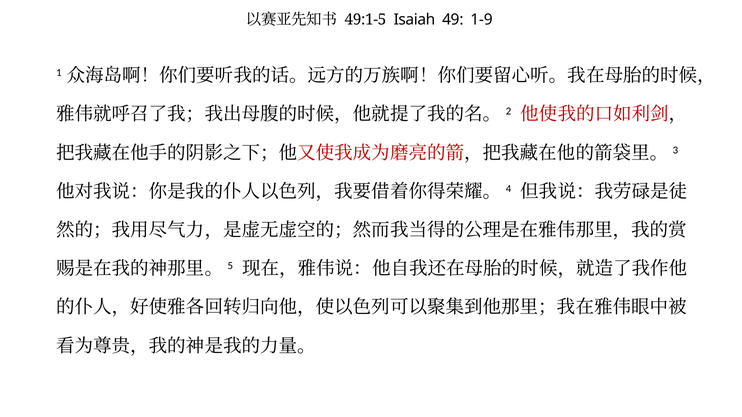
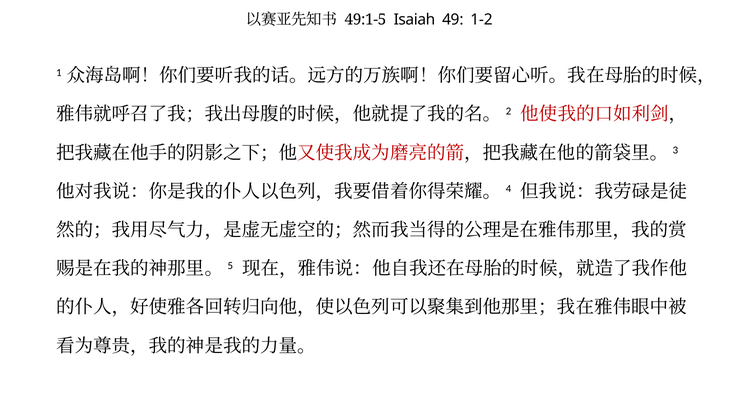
1-9: 1-9 -> 1-2 (481, 20)
